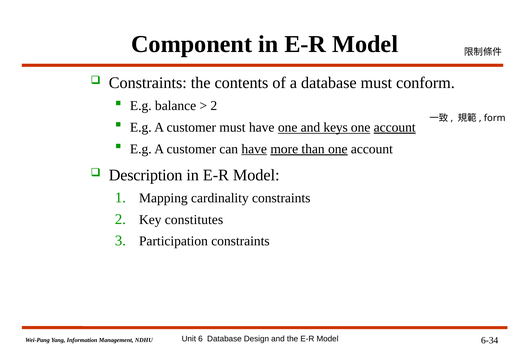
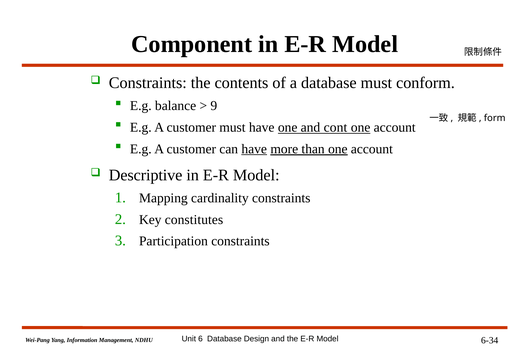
2: 2 -> 9 (214, 106)
keys: keys -> cont (335, 127)
account underline: present -> none (395, 127)
Description: Description -> Descriptive (146, 175)
